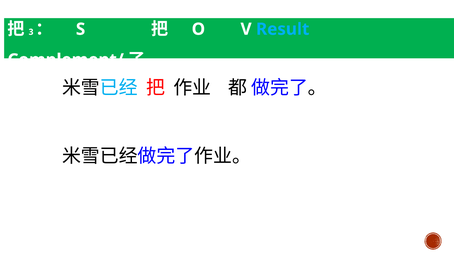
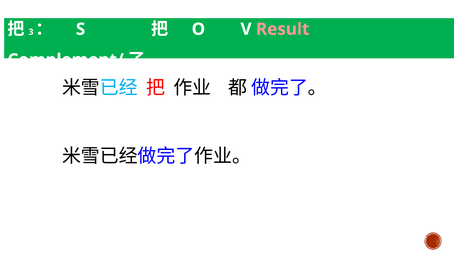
Result colour: light blue -> pink (283, 29)
